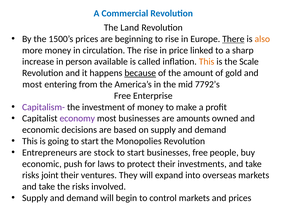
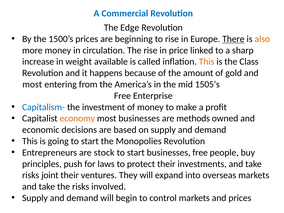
Land: Land -> Edge (130, 28)
person: person -> weight (79, 62)
Scale: Scale -> Class (249, 62)
because underline: present -> none (140, 73)
7792’s: 7792’s -> 1505’s (207, 84)
Capitalism- colour: purple -> blue (44, 107)
economy colour: purple -> orange (77, 118)
amounts: amounts -> methods (193, 118)
economic: economic -> principles (42, 164)
